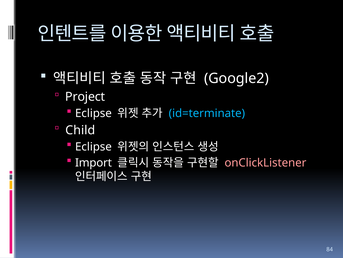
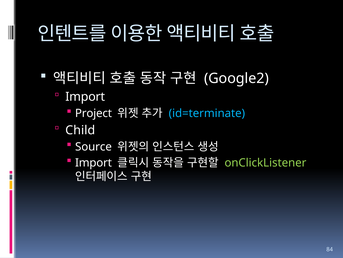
Project: Project -> Import (85, 97)
Eclipse: Eclipse -> Project (93, 113)
Eclipse: Eclipse -> Source (93, 146)
onClickListener colour: pink -> light green (265, 162)
